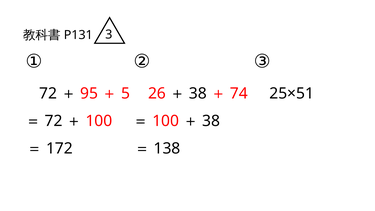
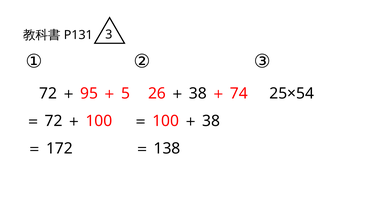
25×51: 25×51 -> 25×54 (292, 93)
